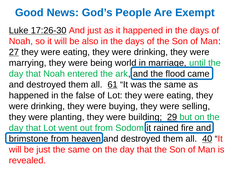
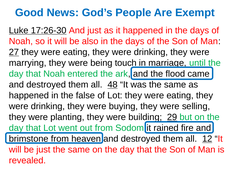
world: world -> touch (126, 63)
61: 61 -> 48 (113, 85)
40: 40 -> 12 (207, 139)
